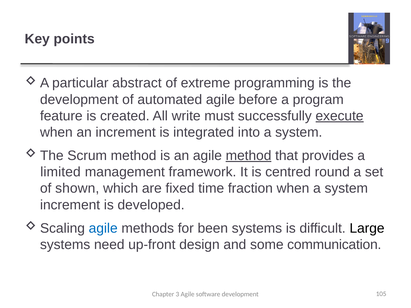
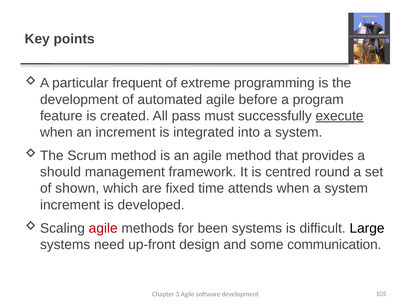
abstract: abstract -> frequent (137, 83)
write: write -> pass (186, 116)
method underline: present -> none (249, 156)
limited: limited -> should (60, 172)
fraction: fraction -> attends (250, 189)
agile colour: blue -> red (103, 228)
